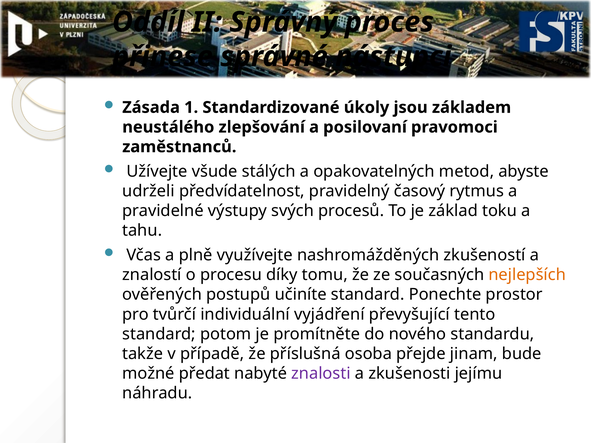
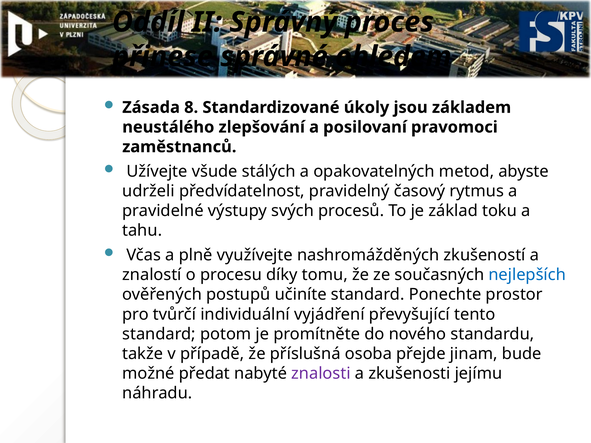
nástupci: nástupci -> ohledem (393, 57)
1: 1 -> 8 (191, 107)
nejlepších colour: orange -> blue (527, 275)
